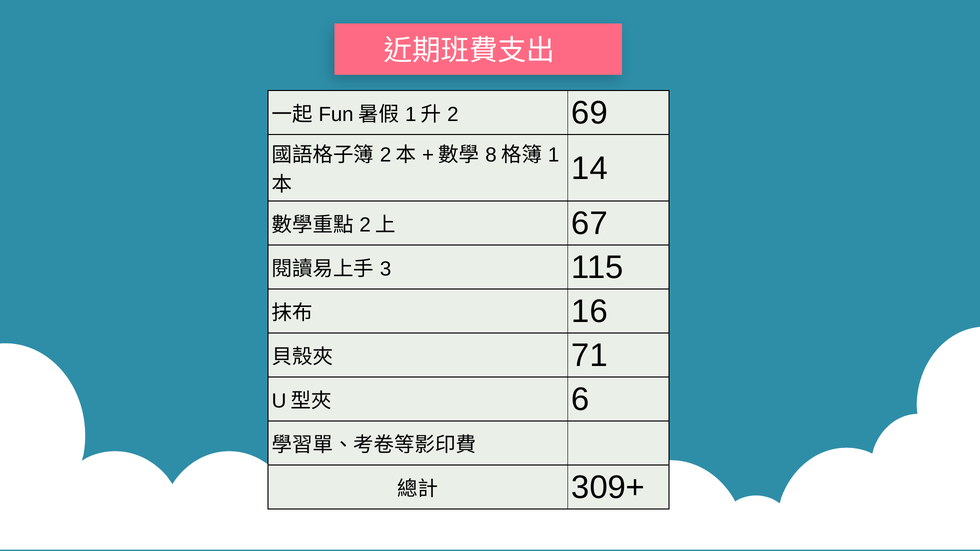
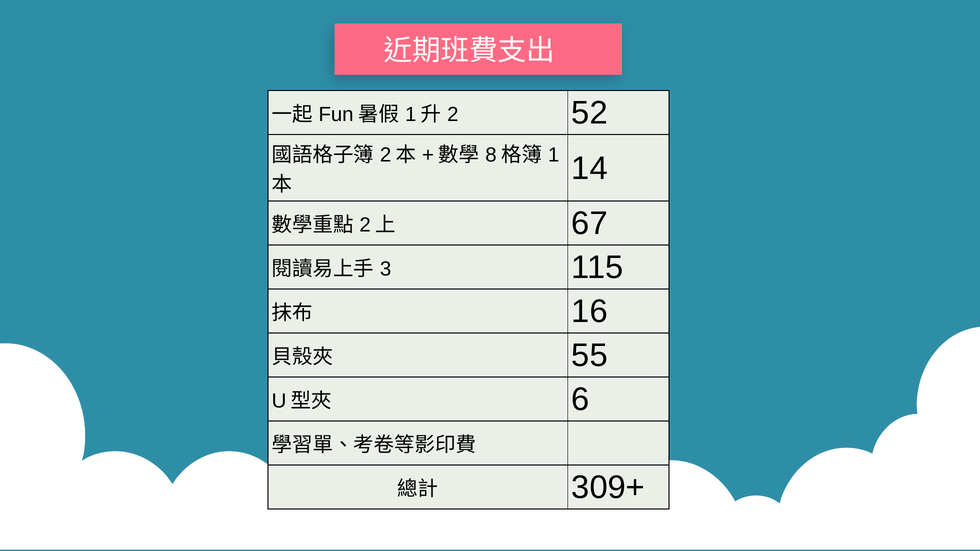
69: 69 -> 52 (590, 113)
71: 71 -> 55 (590, 356)
